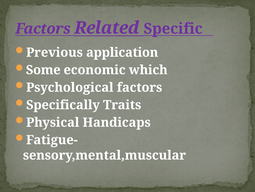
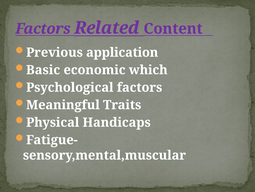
Specific: Specific -> Content (173, 29)
Some: Some -> Basic (43, 70)
Specifically: Specifically -> Meaningful (63, 105)
